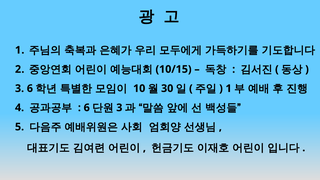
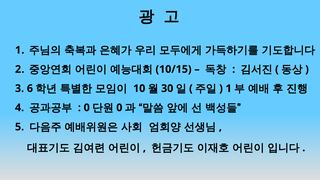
6: 6 -> 0 (87, 108)
3: 3 -> 0 (119, 108)
